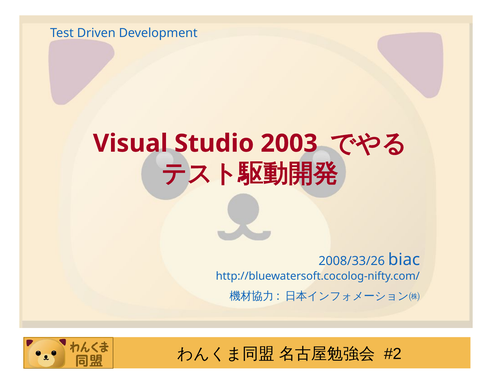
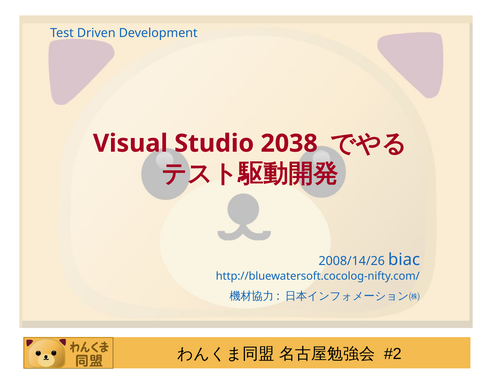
2003: 2003 -> 2038 (289, 143)
2008/33/26: 2008/33/26 -> 2008/14/26 (352, 261)
